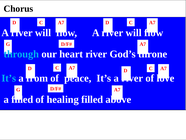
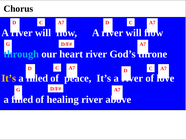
It’s colour: light blue -> yellow (9, 78)
from: from -> filled (37, 78)
healing filled: filled -> river (92, 99)
